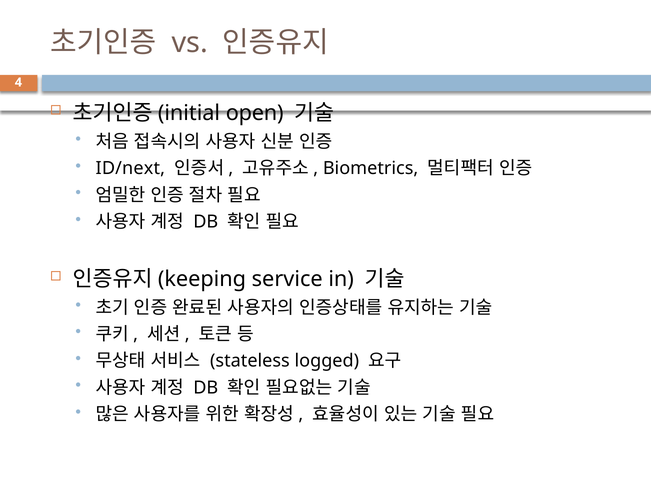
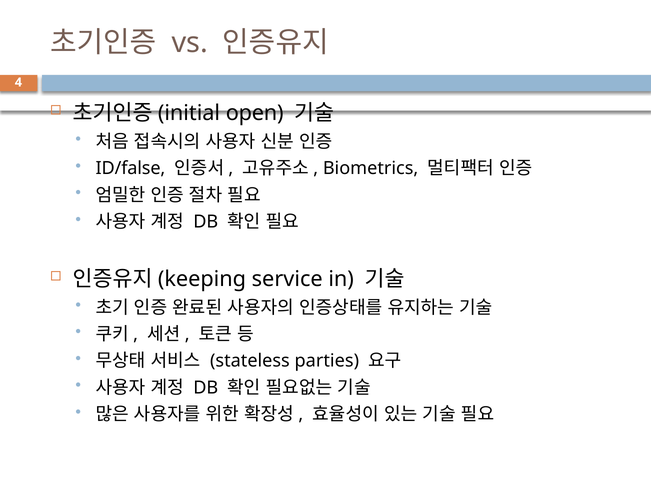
ID/next: ID/next -> ID/false (130, 169)
logged: logged -> parties (327, 361)
